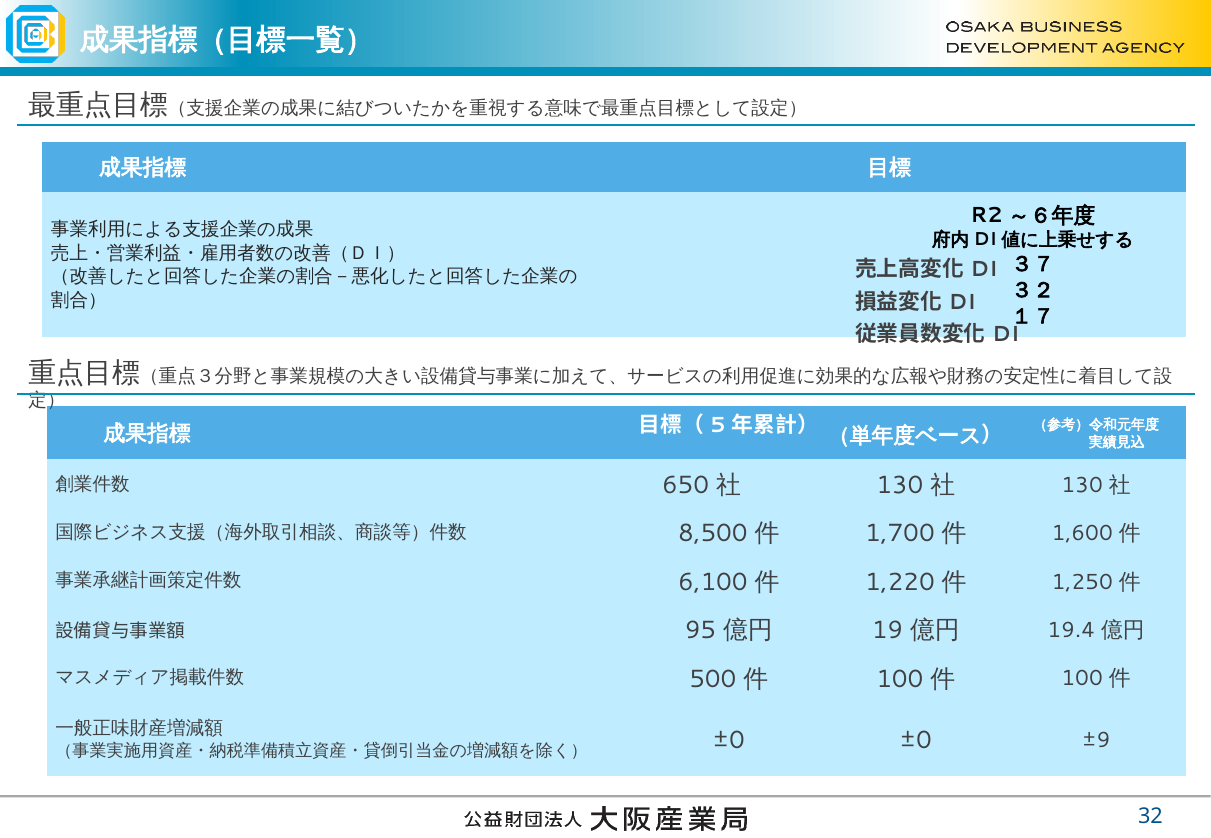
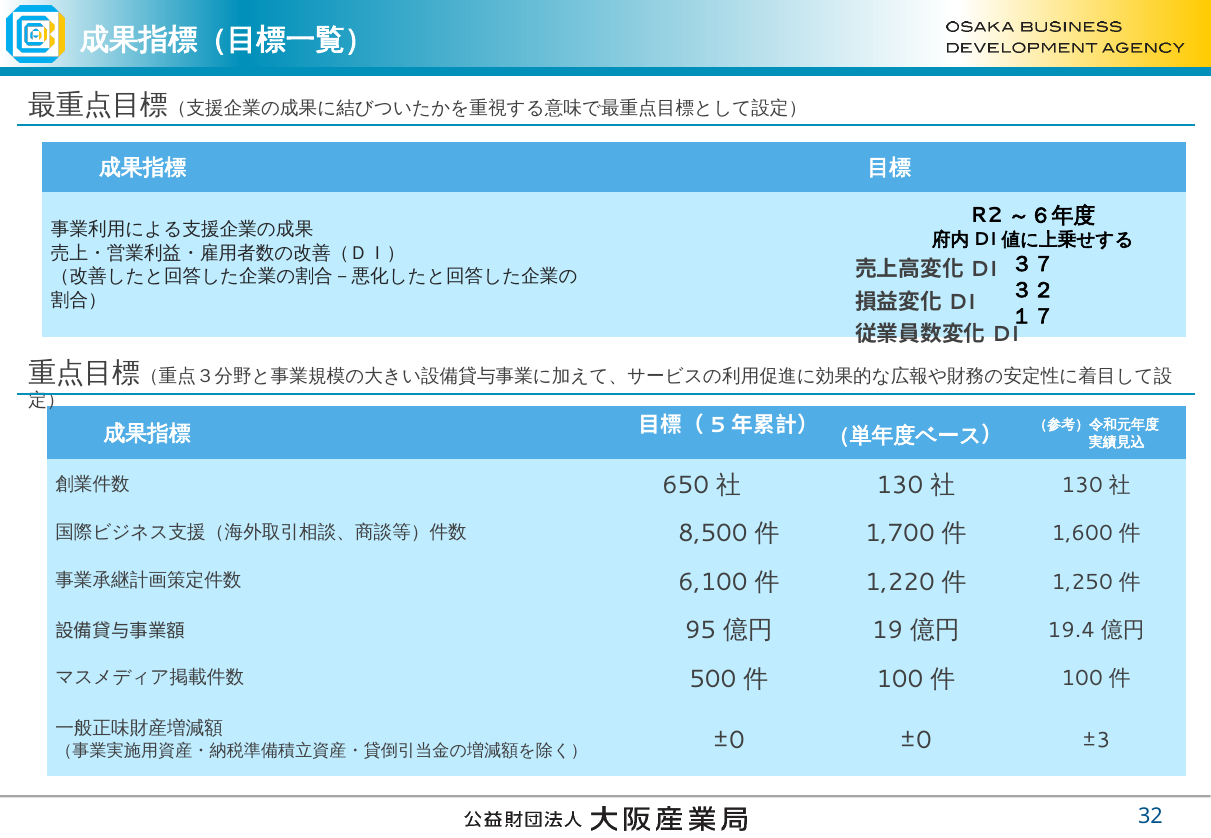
±9: ±9 -> ±3 (1096, 741)
